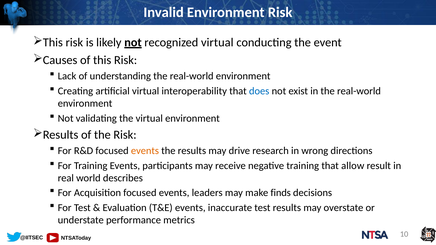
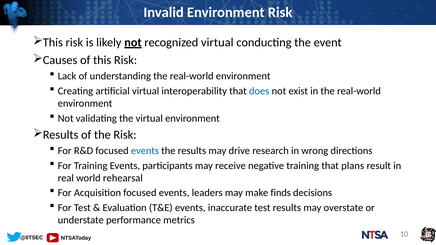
events colour: orange -> blue (145, 151)
allow: allow -> plans (353, 166)
describes: describes -> rehearsal (123, 178)
